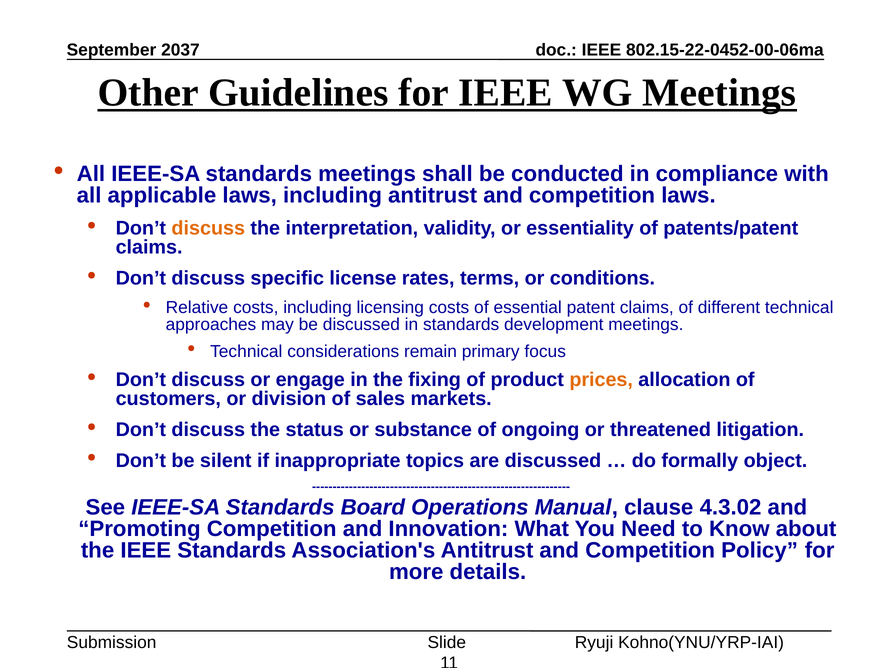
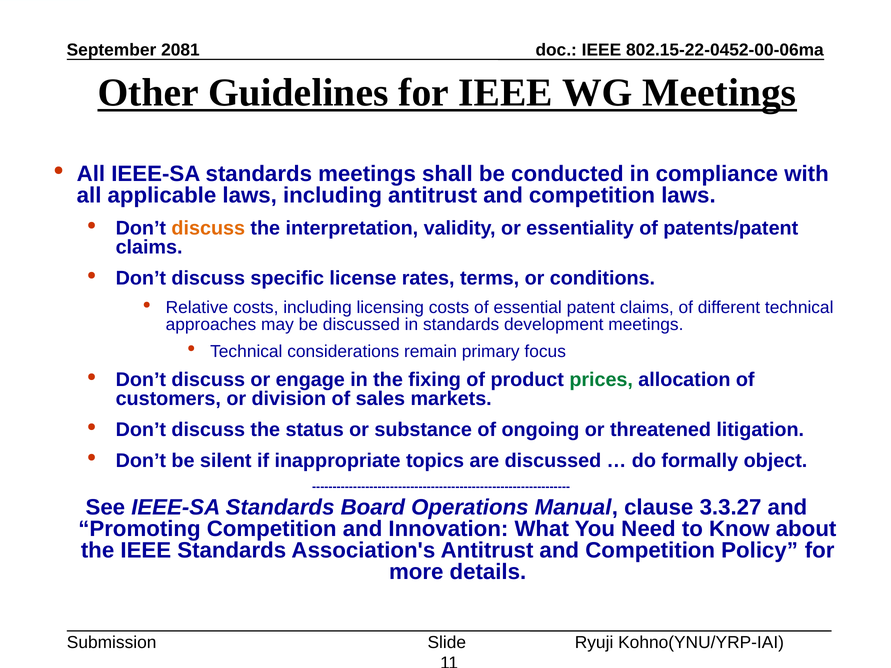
2037: 2037 -> 2081 (180, 50)
prices colour: orange -> green (601, 380)
4.3.02: 4.3.02 -> 3.3.27 (731, 508)
